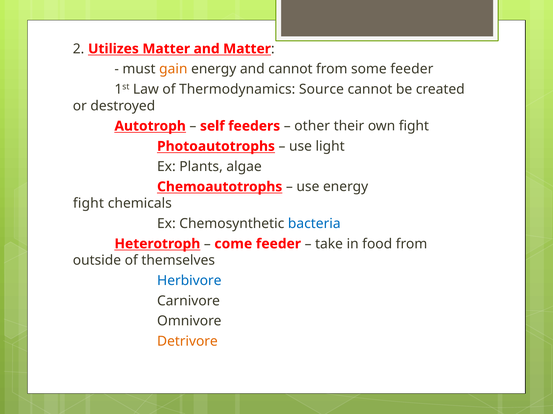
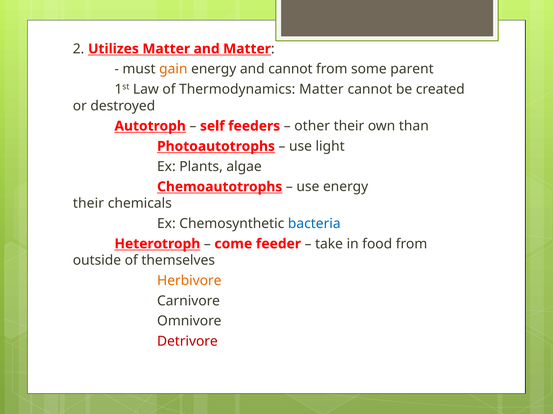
some feeder: feeder -> parent (412, 69)
Thermodynamics Source: Source -> Matter (321, 89)
own fight: fight -> than (414, 126)
fight: fight -> their (88, 204)
Herbivore colour: blue -> orange (189, 281)
Detrivore colour: orange -> red (187, 342)
